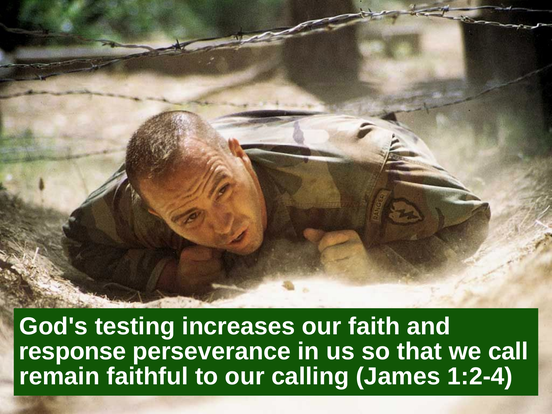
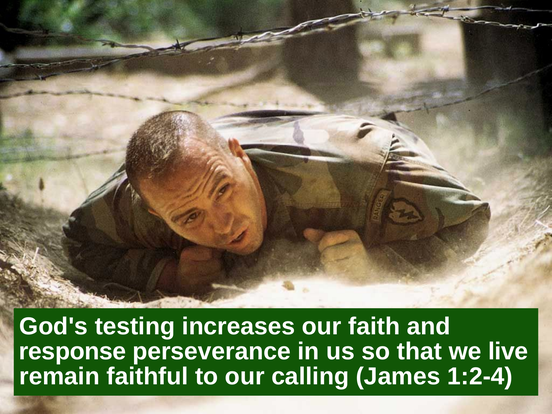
call: call -> live (508, 351)
